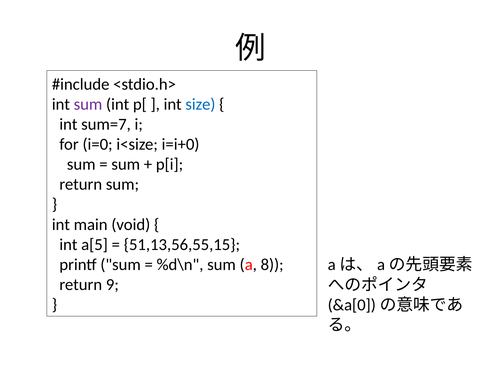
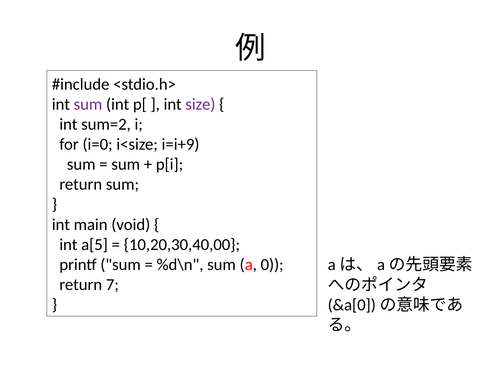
size colour: blue -> purple (200, 104)
sum=7: sum=7 -> sum=2 (106, 124)
i=i+0: i=i+0 -> i=i+9 (181, 144)
51,13,56,55,15: 51,13,56,55,15 -> 10,20,30,40,00 (182, 244)
8: 8 -> 0 (272, 264)
9: 9 -> 7 (112, 284)
